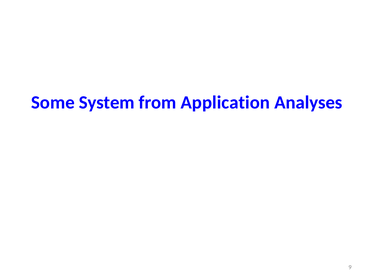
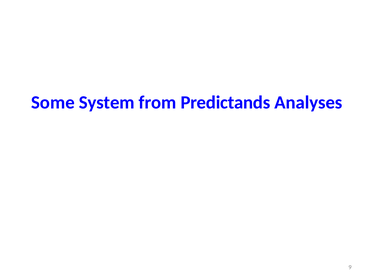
Application: Application -> Predictands (225, 103)
